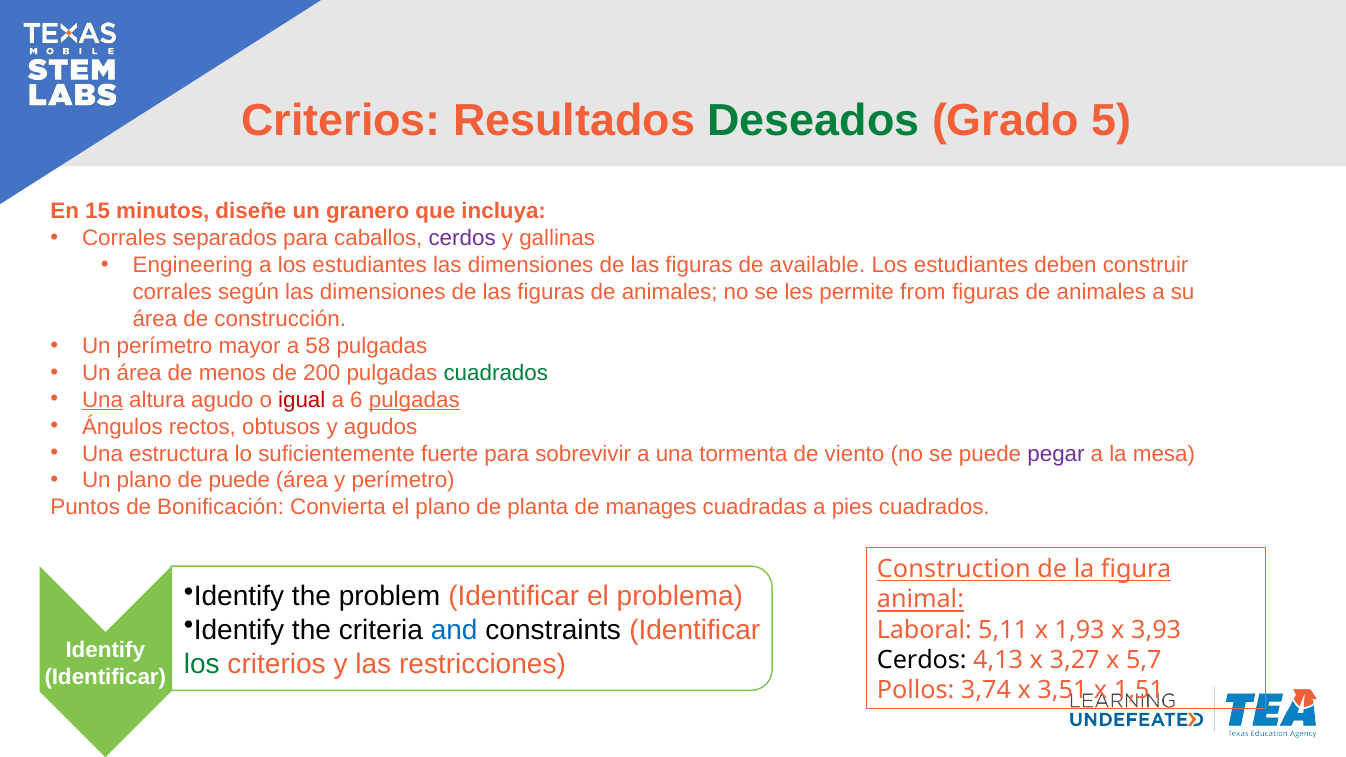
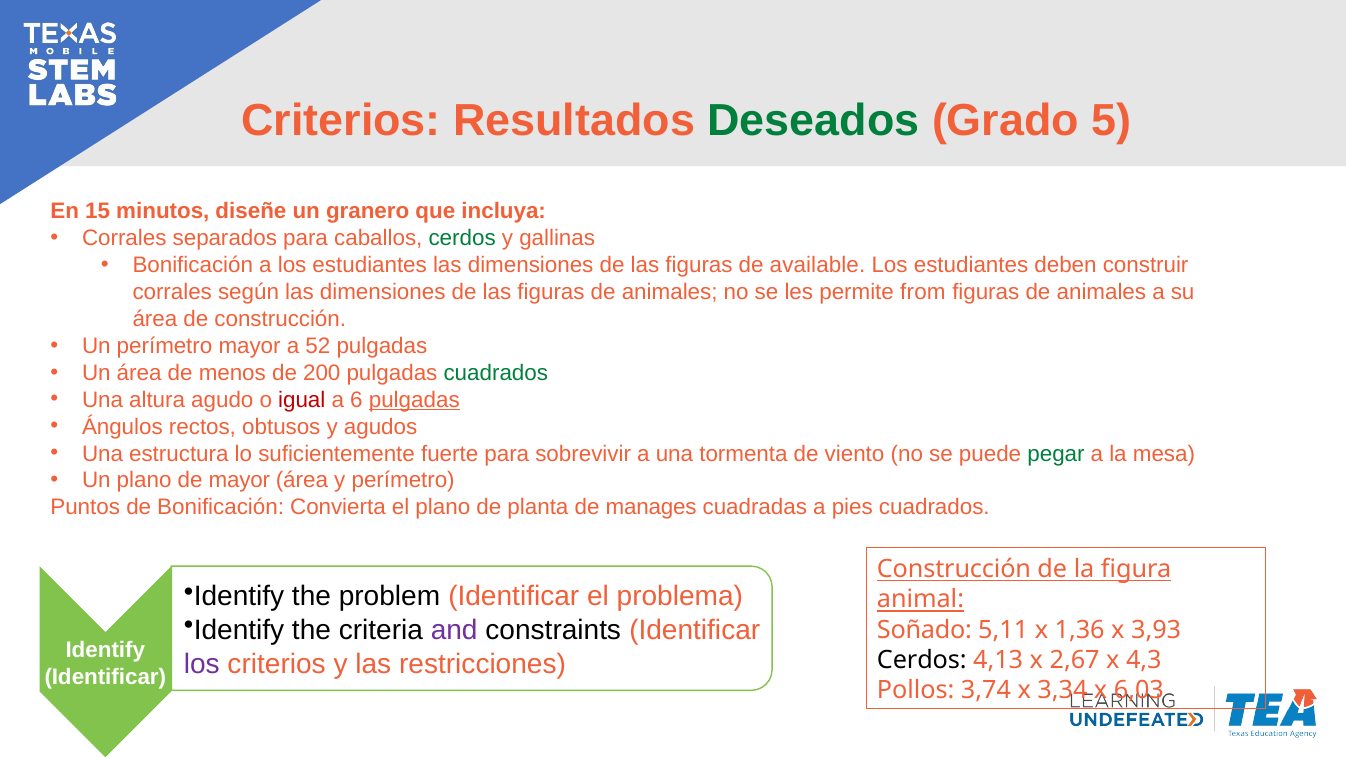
cerdos colour: purple -> green (462, 238)
Engineering: Engineering -> Bonificación (193, 265)
58: 58 -> 52 (318, 346)
Una underline: present -> none (103, 400)
pegar colour: purple -> green (1056, 454)
de puede: puede -> mayor (239, 481)
Construction: Construction -> Construcción (954, 569)
and colour: blue -> purple (454, 630)
Laboral: Laboral -> Soñado (924, 630)
1,93: 1,93 -> 1,36 (1080, 630)
los colour: green -> purple (202, 664)
3,27: 3,27 -> 2,67 (1075, 660)
5,7: 5,7 -> 4,3 (1144, 660)
3,51: 3,51 -> 3,34 (1062, 690)
1,51: 1,51 -> 6,03 (1139, 690)
